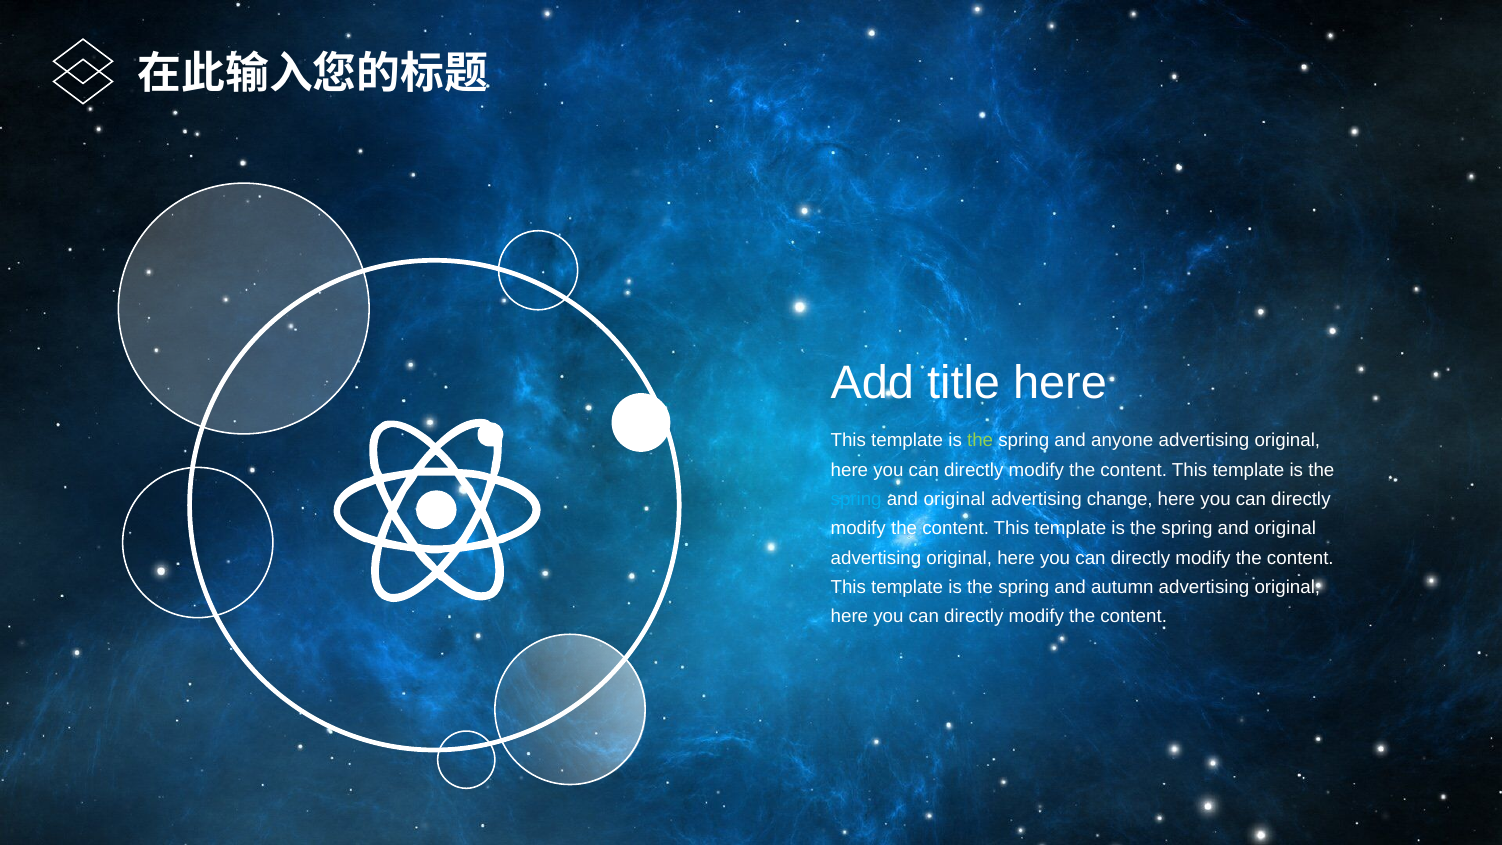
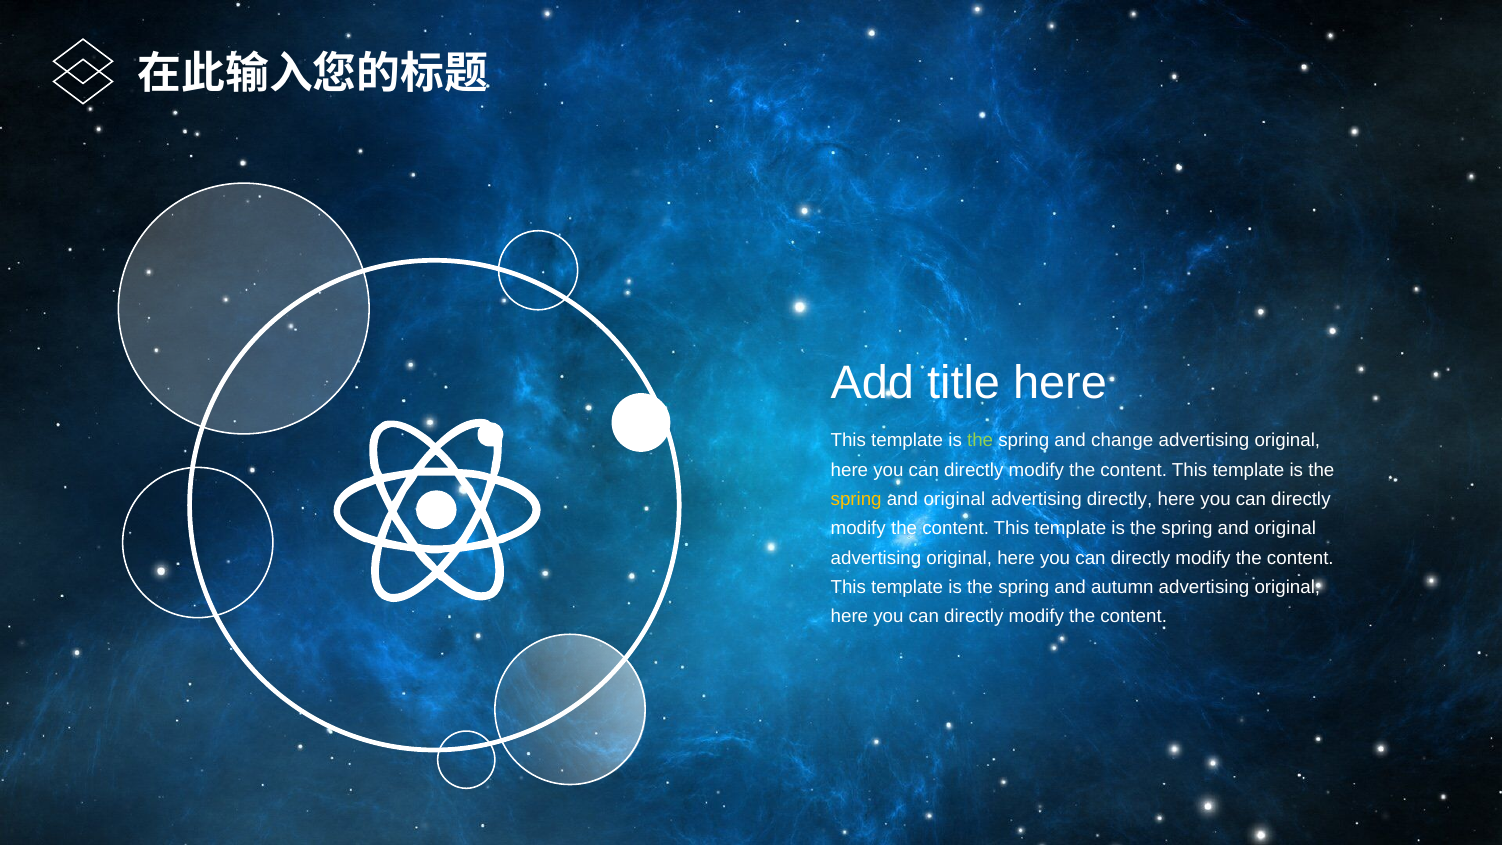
anyone: anyone -> change (1122, 441)
spring colour: light blue -> yellow (856, 499)
advertising change: change -> directly (1120, 499)
